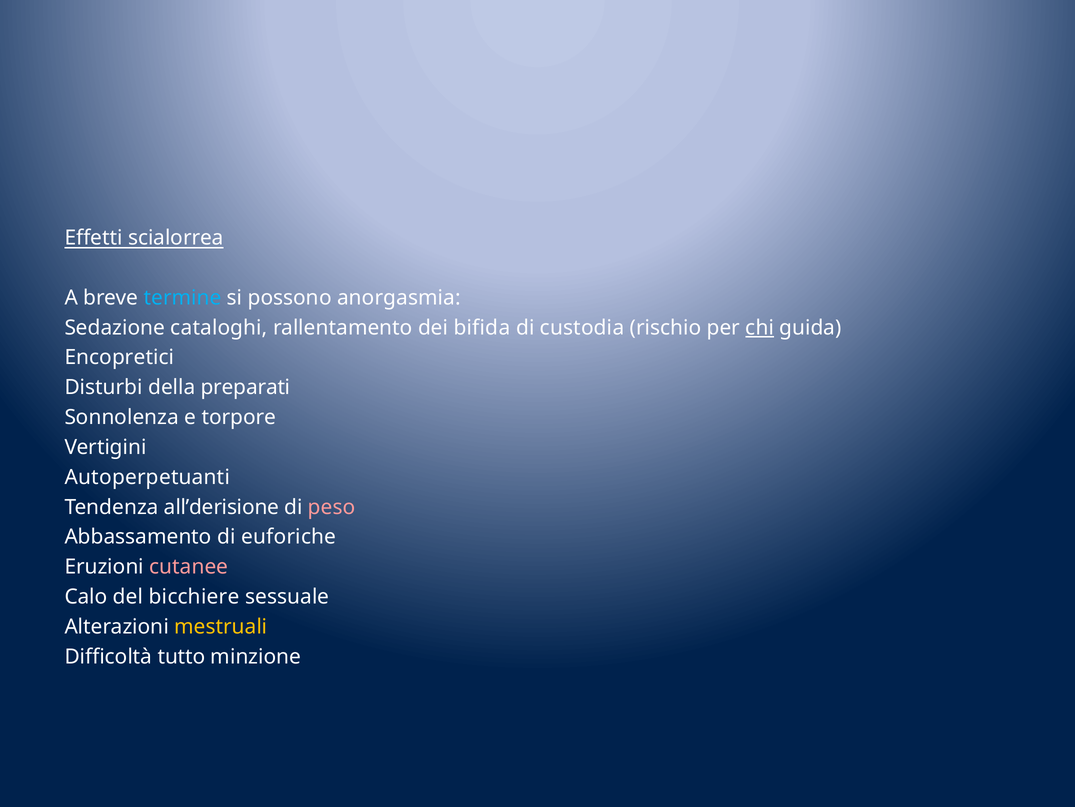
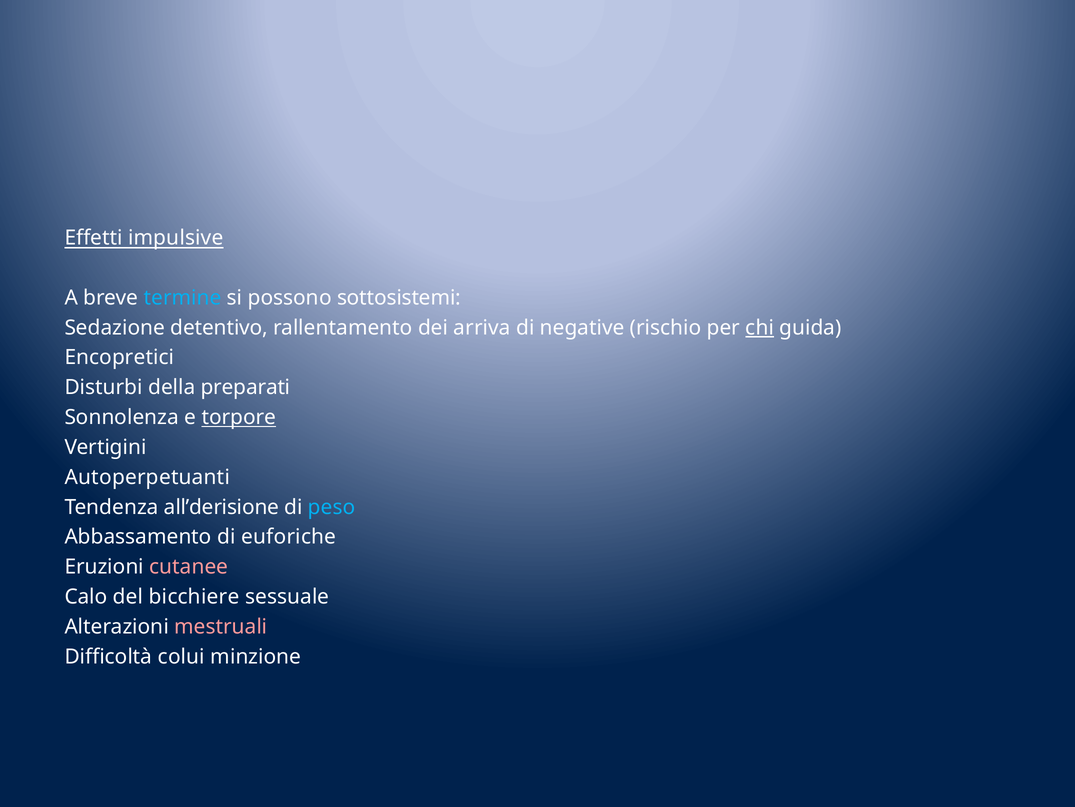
scialorrea: scialorrea -> impulsive (176, 238)
anorgasmia: anorgasmia -> sottosistemi (399, 297)
cataloghi: cataloghi -> detentivo (219, 327)
bifida: bifida -> arriva (482, 327)
custodia: custodia -> negative (582, 327)
torpore underline: none -> present (239, 417)
peso colour: pink -> light blue (332, 507)
mestruali colour: yellow -> pink (221, 626)
tutto: tutto -> colui (181, 656)
